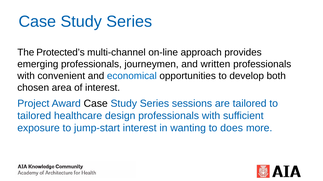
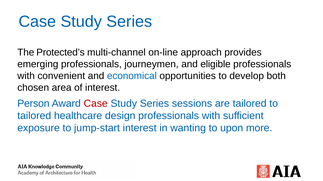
written: written -> eligible (216, 64)
Project: Project -> Person (33, 104)
Case colour: black -> red (96, 104)
does: does -> upon (232, 129)
